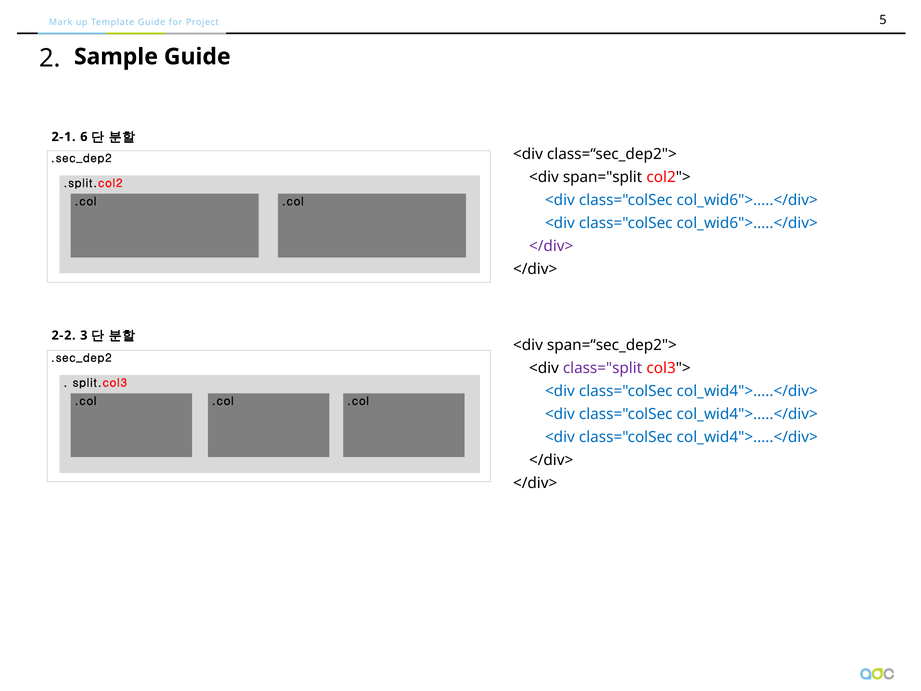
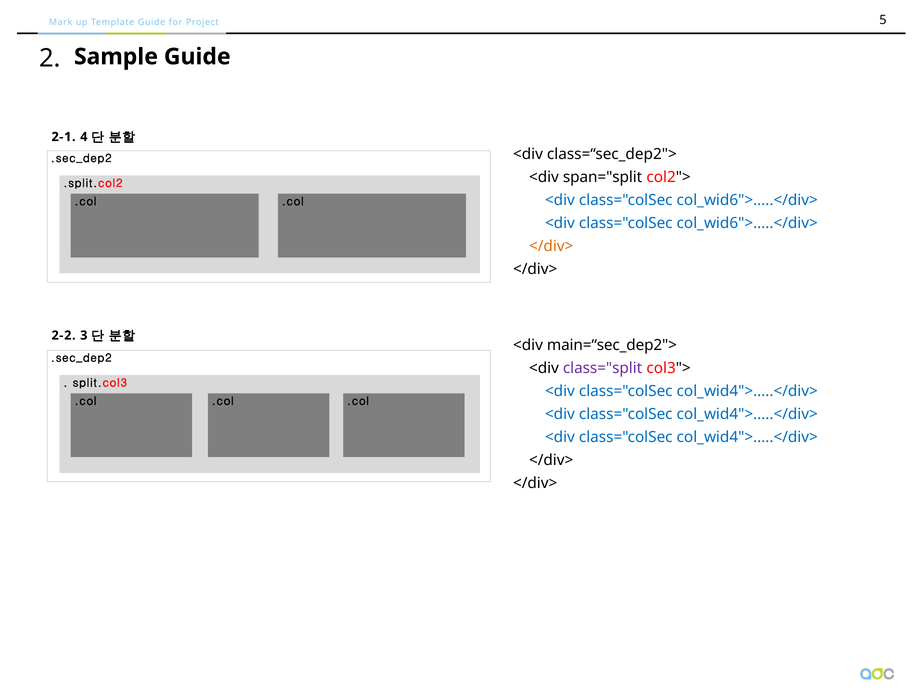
6: 6 -> 4 (84, 137)
</div> colour: purple -> orange (551, 246)
span=“sec_dep2">: span=“sec_dep2"> -> main=“sec_dep2"> (612, 345)
